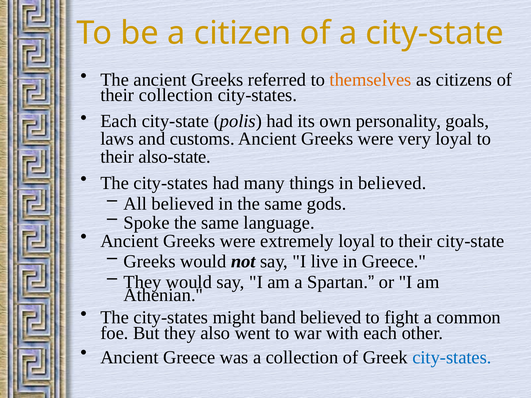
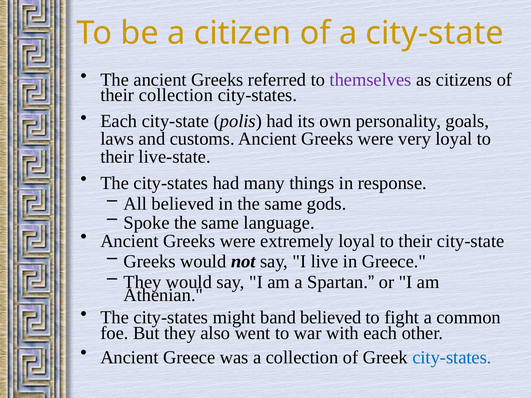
themselves colour: orange -> purple (371, 80)
also-state: also-state -> live-state (175, 157)
in believed: believed -> response (392, 183)
